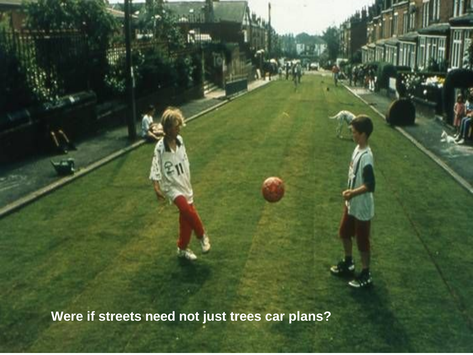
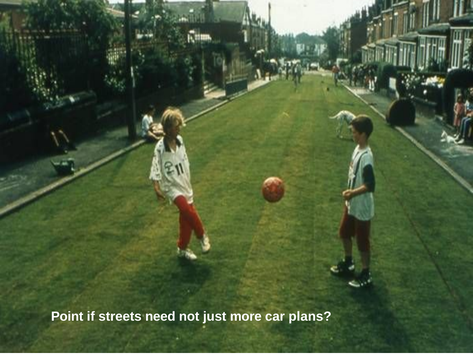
Were: Were -> Point (67, 316)
trees: trees -> more (246, 316)
